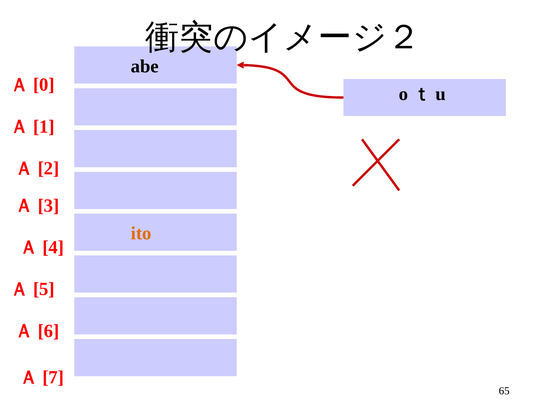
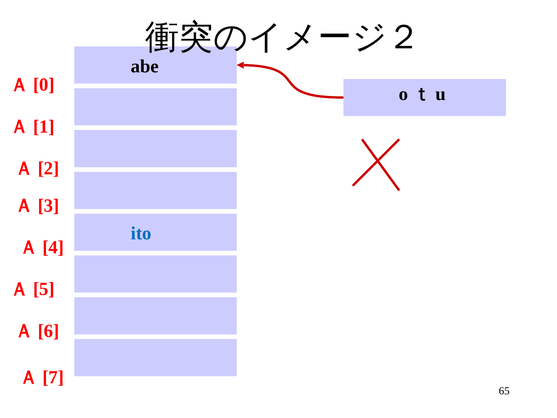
ito colour: orange -> blue (141, 233)
